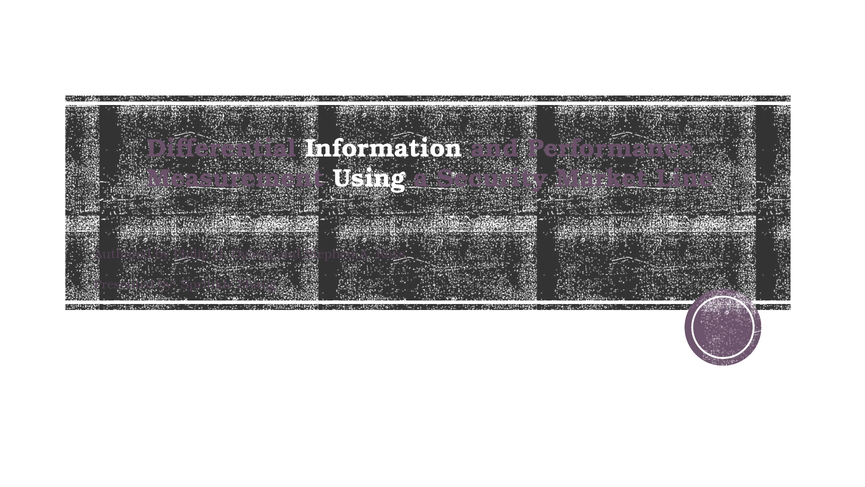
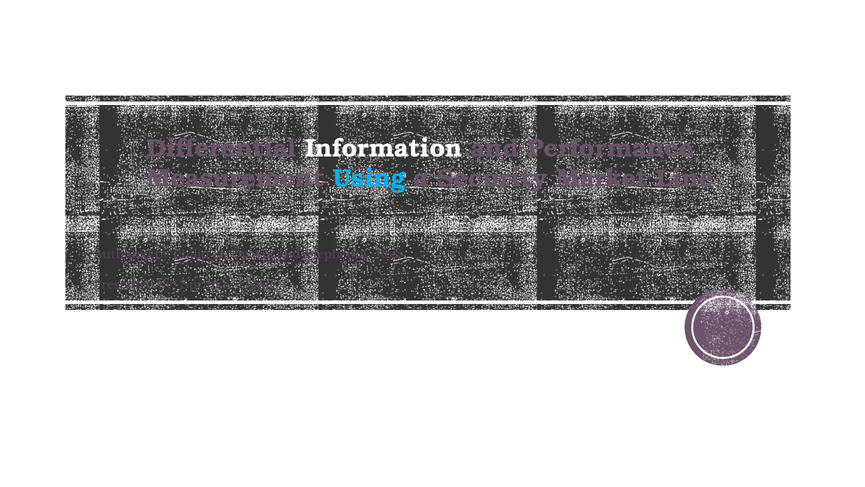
Using colour: white -> light blue (369, 178)
